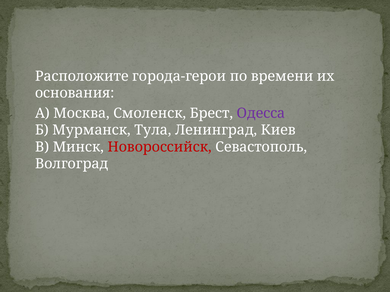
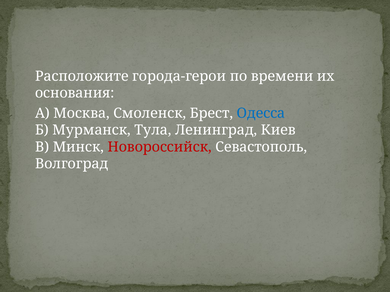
Одесса colour: purple -> blue (261, 113)
